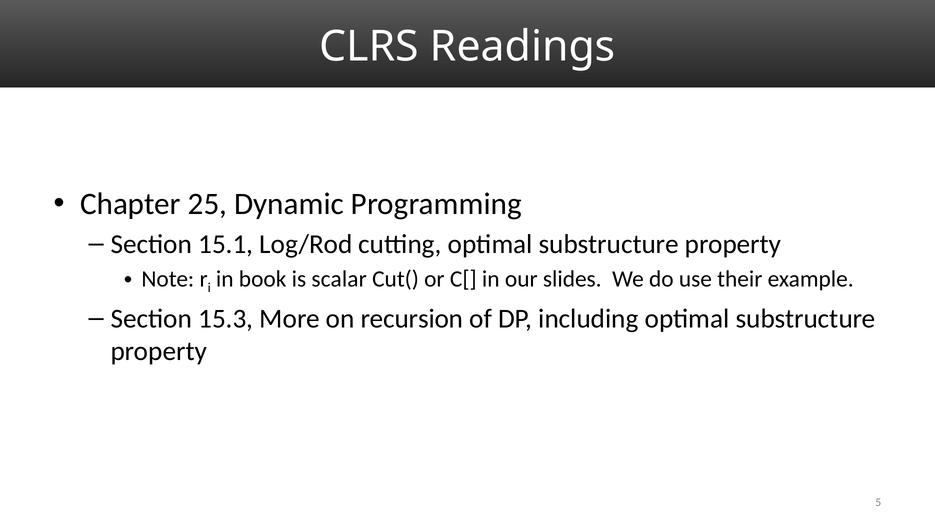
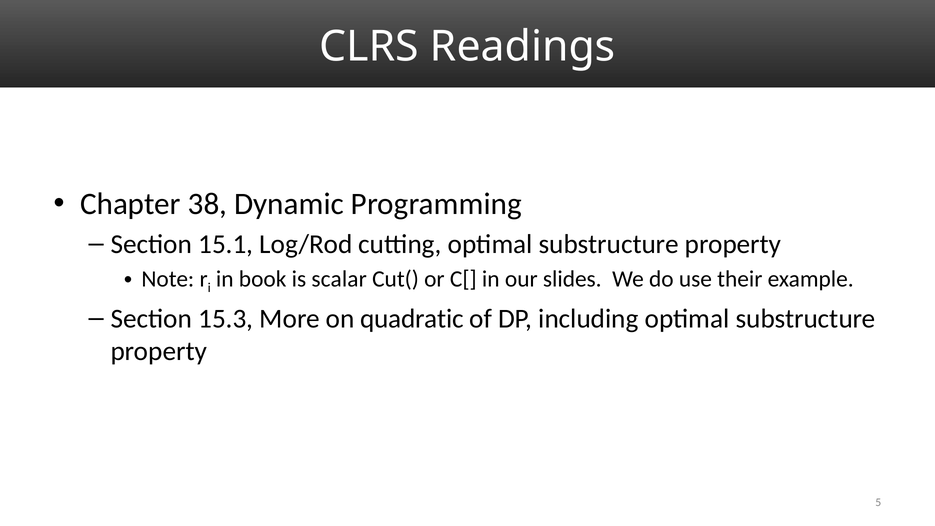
25: 25 -> 38 (207, 204)
recursion: recursion -> quadratic (412, 319)
